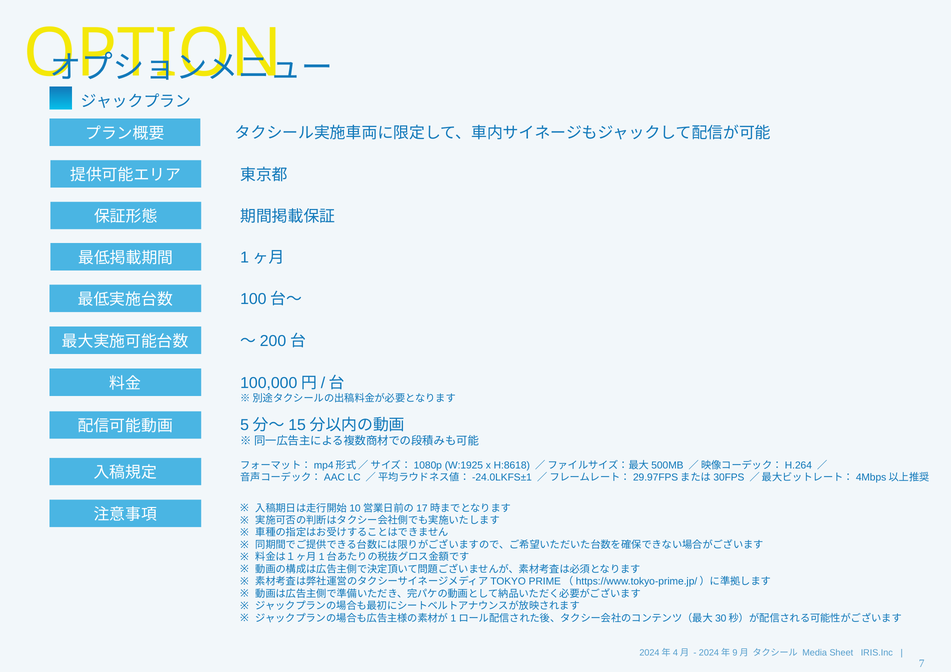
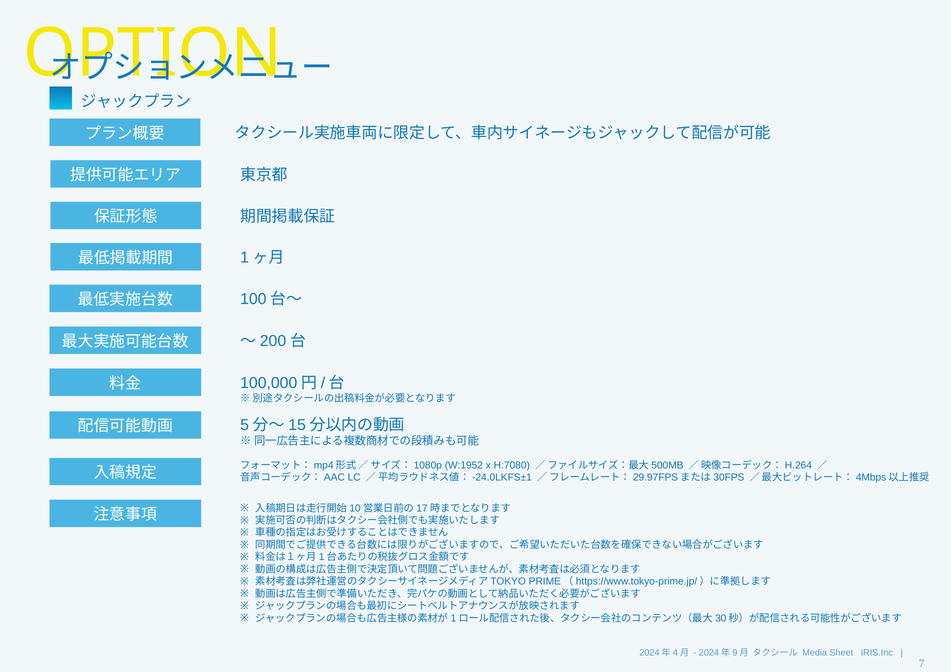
W:1925: W:1925 -> W:1952 (464, 466)
H:8618: H:8618 -> H:7080 (512, 466)
